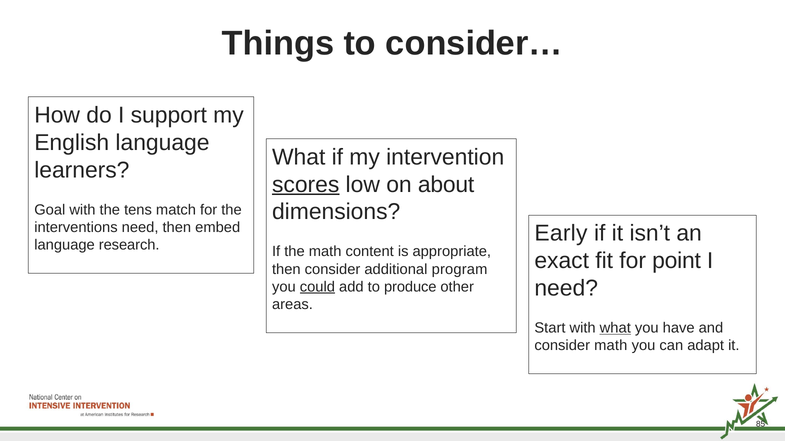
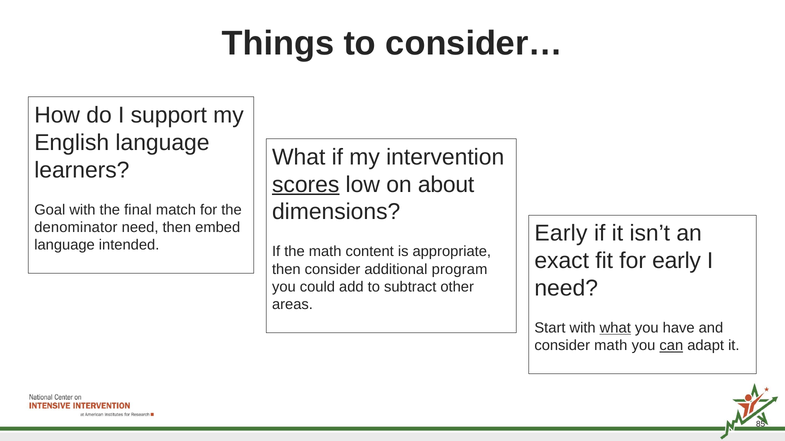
tens: tens -> final (138, 210)
interventions: interventions -> denominator (76, 228)
research: research -> intended (129, 245)
for point: point -> early (677, 261)
could underline: present -> none (317, 287)
produce: produce -> subtract (410, 287)
can underline: none -> present (671, 346)
